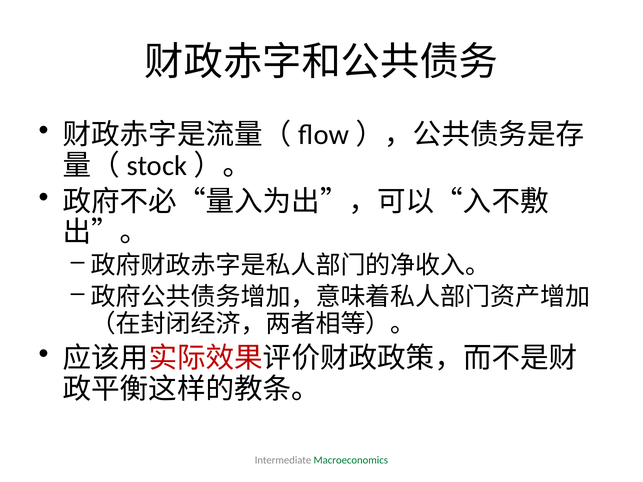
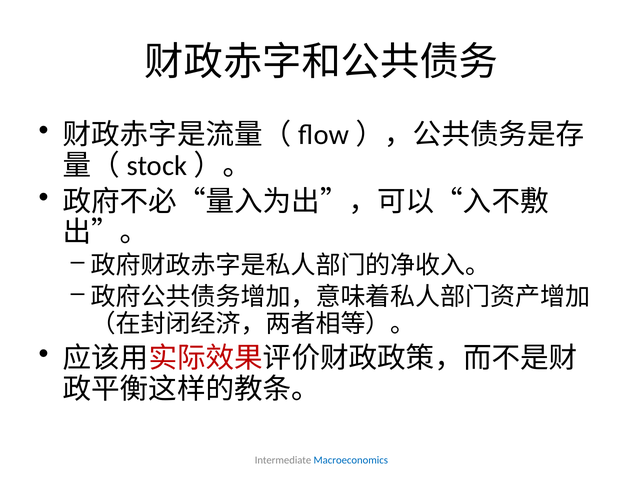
Macroeconomics colour: green -> blue (351, 460)
